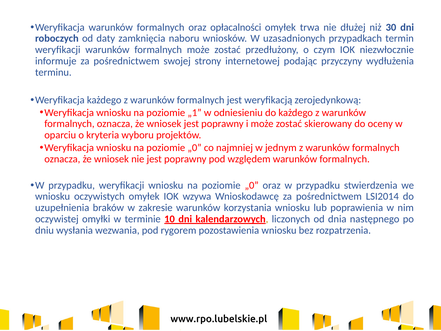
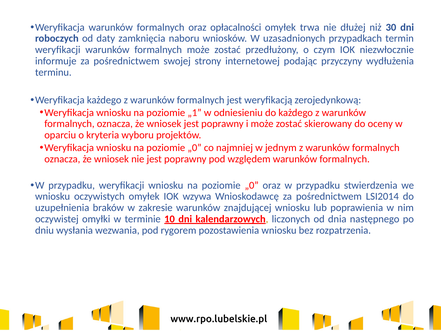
korzystania: korzystania -> znajdującej (248, 208)
